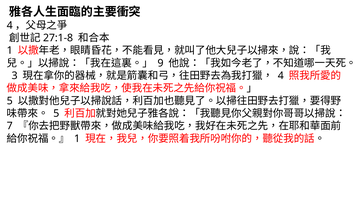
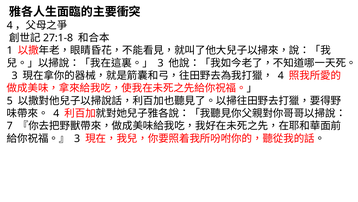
9: 9 -> 3 (161, 63)
5: 5 -> 4 (56, 113)
1: 1 -> 3 (77, 138)
